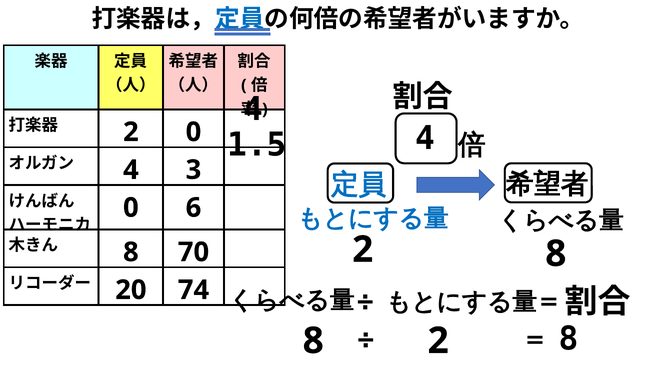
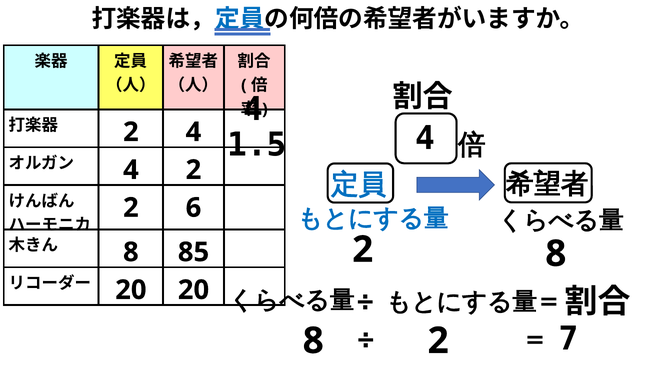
0: 0 -> 4 (193, 132)
4 3: 3 -> 2 (193, 170)
0: 0 -> 2 (131, 208)
70: 70 -> 85 (194, 252)
20 74: 74 -> 20 (194, 290)
8: 8 -> 7 (568, 339)
